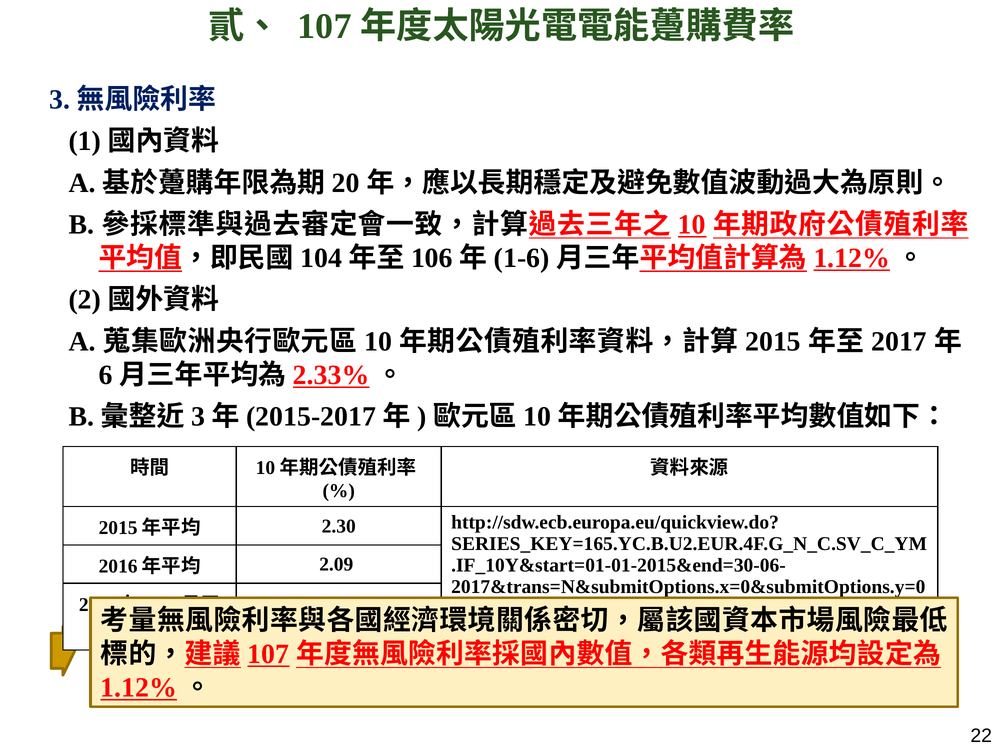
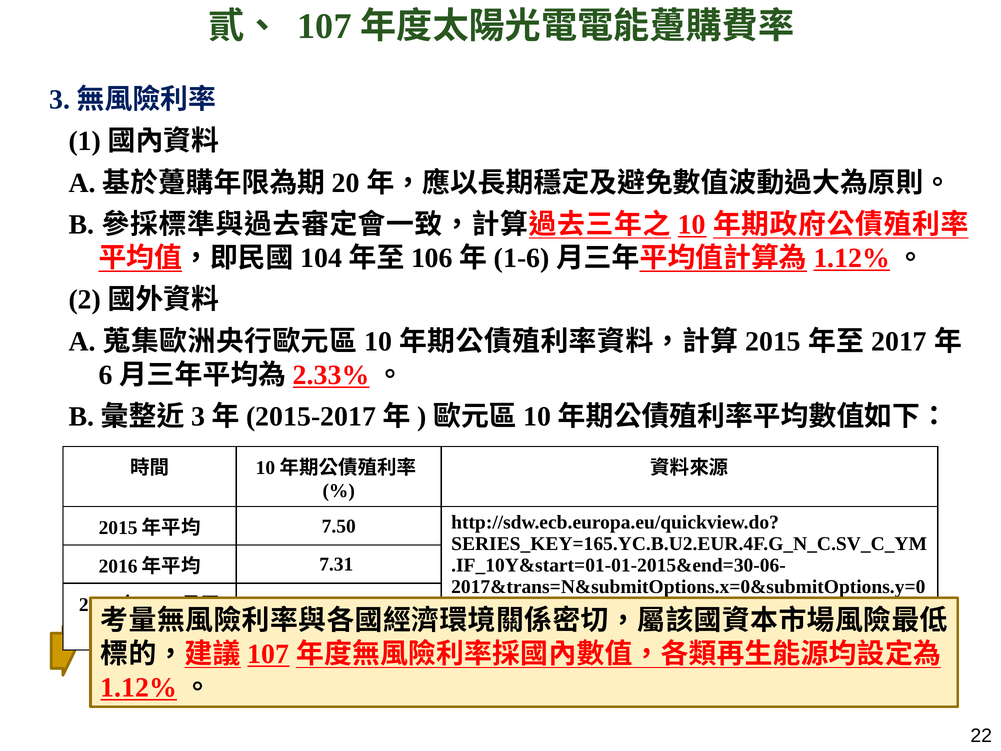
2.30: 2.30 -> 7.50 (339, 526)
2.09: 2.09 -> 7.31 (336, 564)
